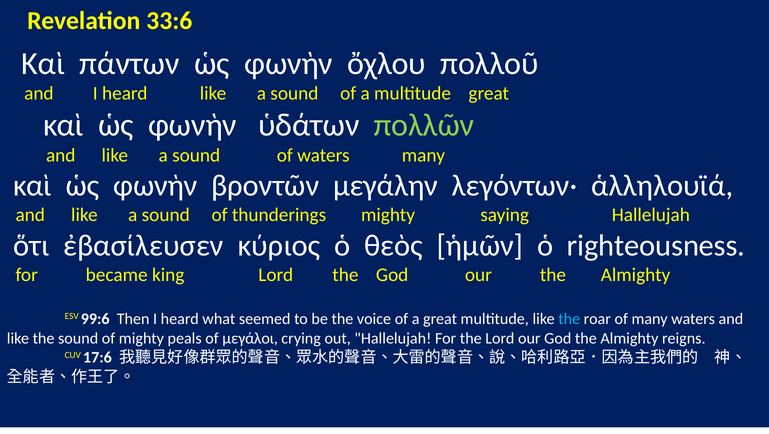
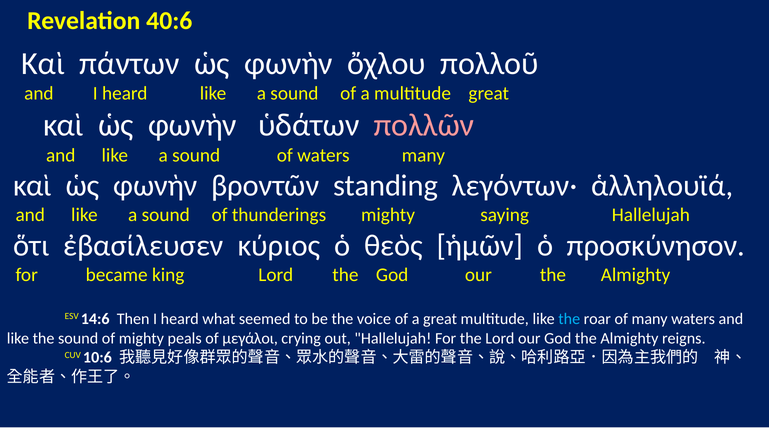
33:6: 33:6 -> 40:6 (169, 21)
πολλῶν colour: light green -> pink (424, 125)
μεγάλην: μεγάλην -> standing (386, 186)
righteousness: righteousness -> προσκύνησον (656, 246)
99:6: 99:6 -> 14:6 (95, 319)
17:6: 17:6 -> 10:6 (97, 357)
